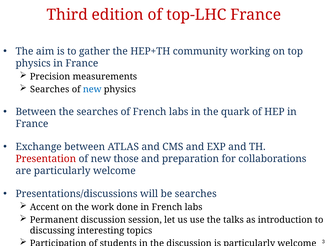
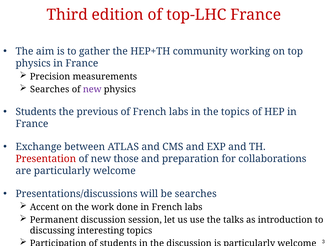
new colour: blue -> purple (92, 89)
Between: Between -> Students (36, 112)
the searches: searches -> previous (97, 112)
the quark: quark -> topics (235, 112)
